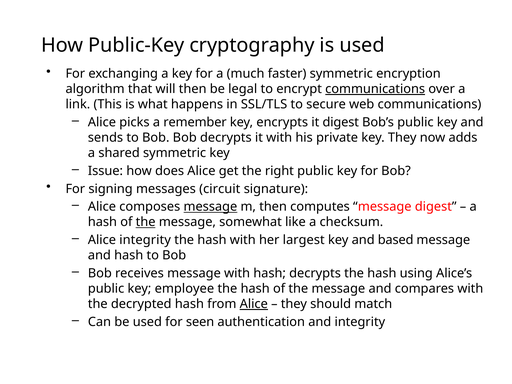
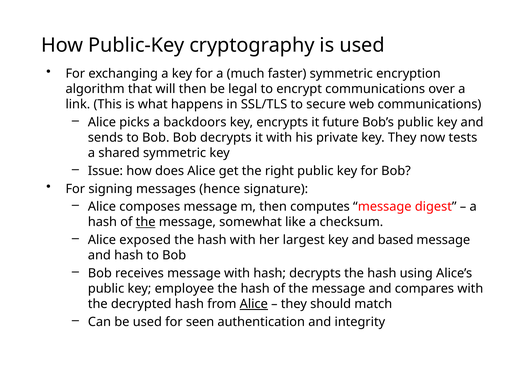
communications underline: present -> none (375, 89)
remember: remember -> backdoors (195, 122)
it digest: digest -> future (341, 122)
adds: adds -> tests (463, 138)
circuit: circuit -> hence (220, 189)
message underline: present -> none (210, 207)
Alice integrity: integrity -> exposed (145, 240)
